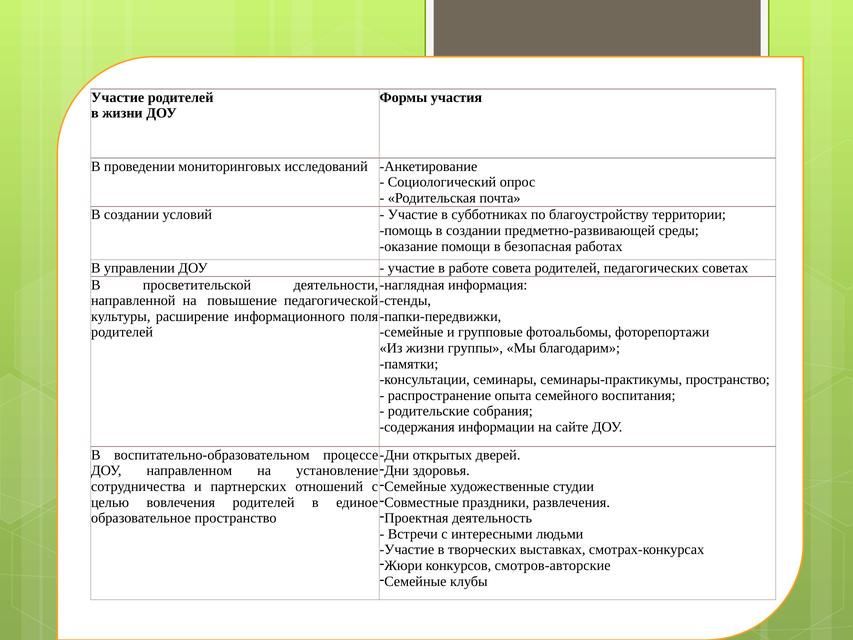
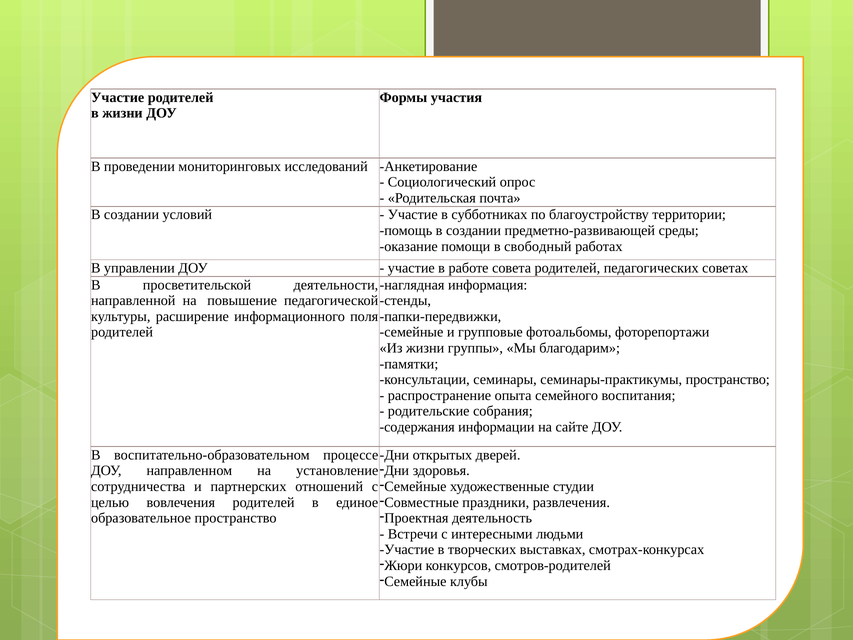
безопасная: безопасная -> свободный (538, 246)
смотров-авторские: смотров-авторские -> смотров-родителей (553, 565)
